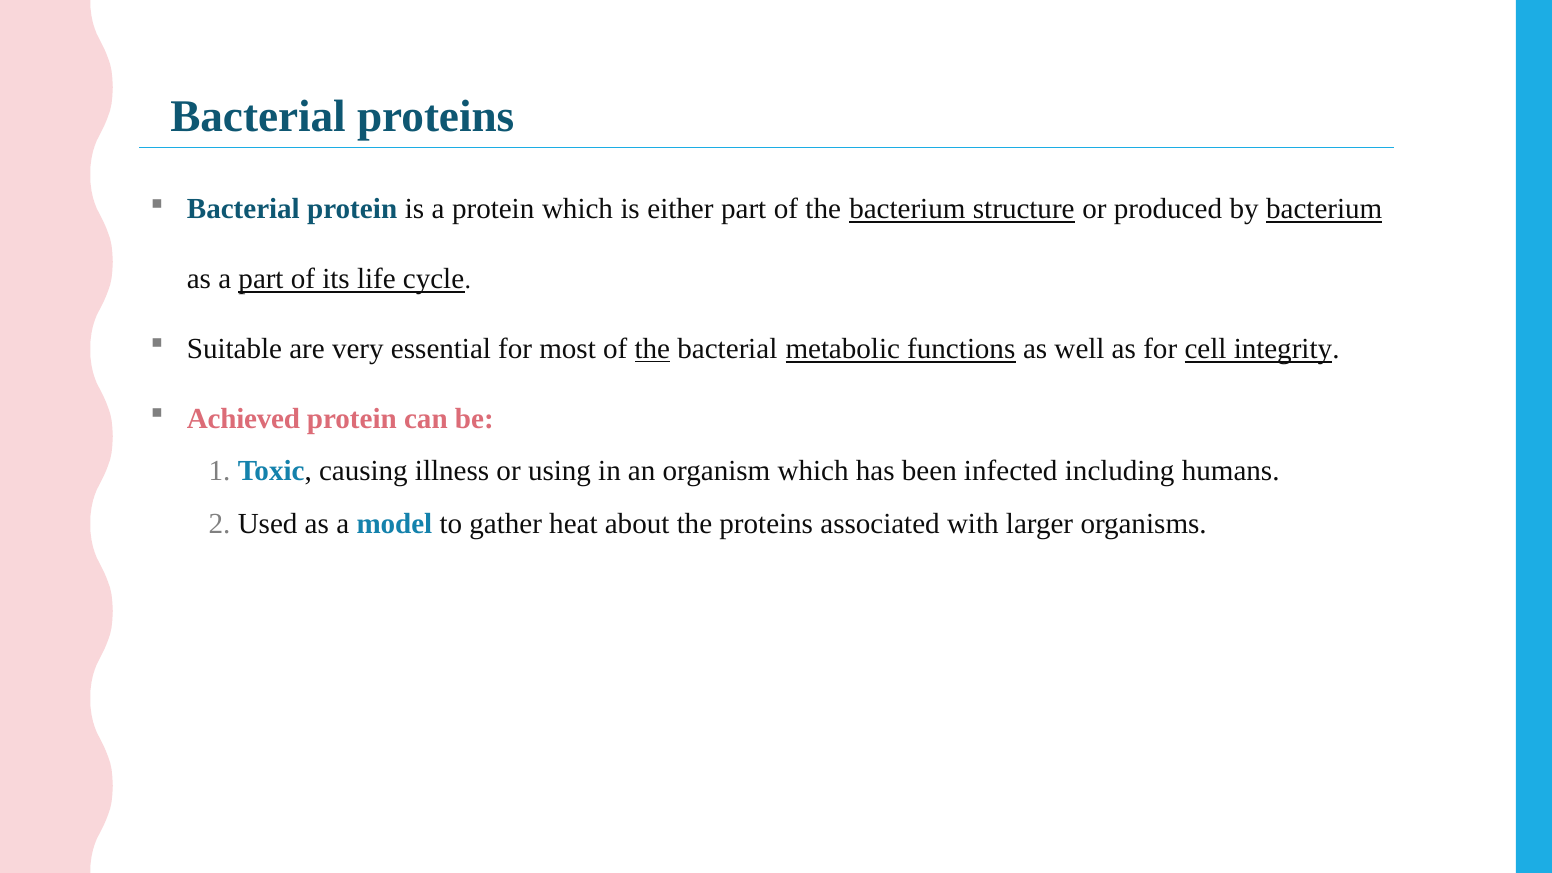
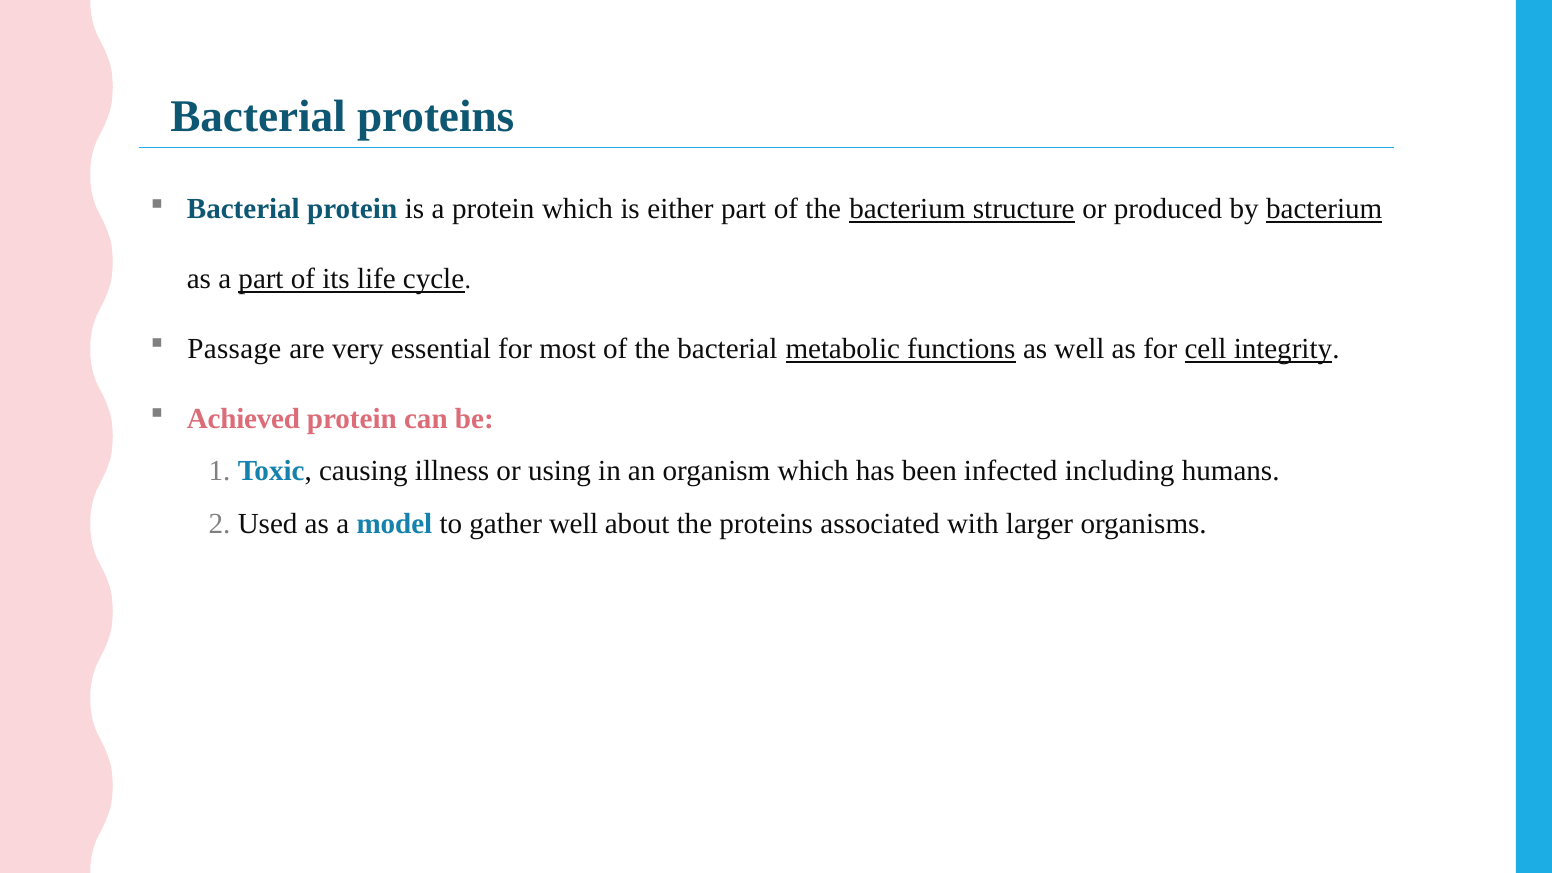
Suitable: Suitable -> Passage (234, 349)
the underline: present -> none (652, 349)
gather heat: heat -> well (574, 524)
